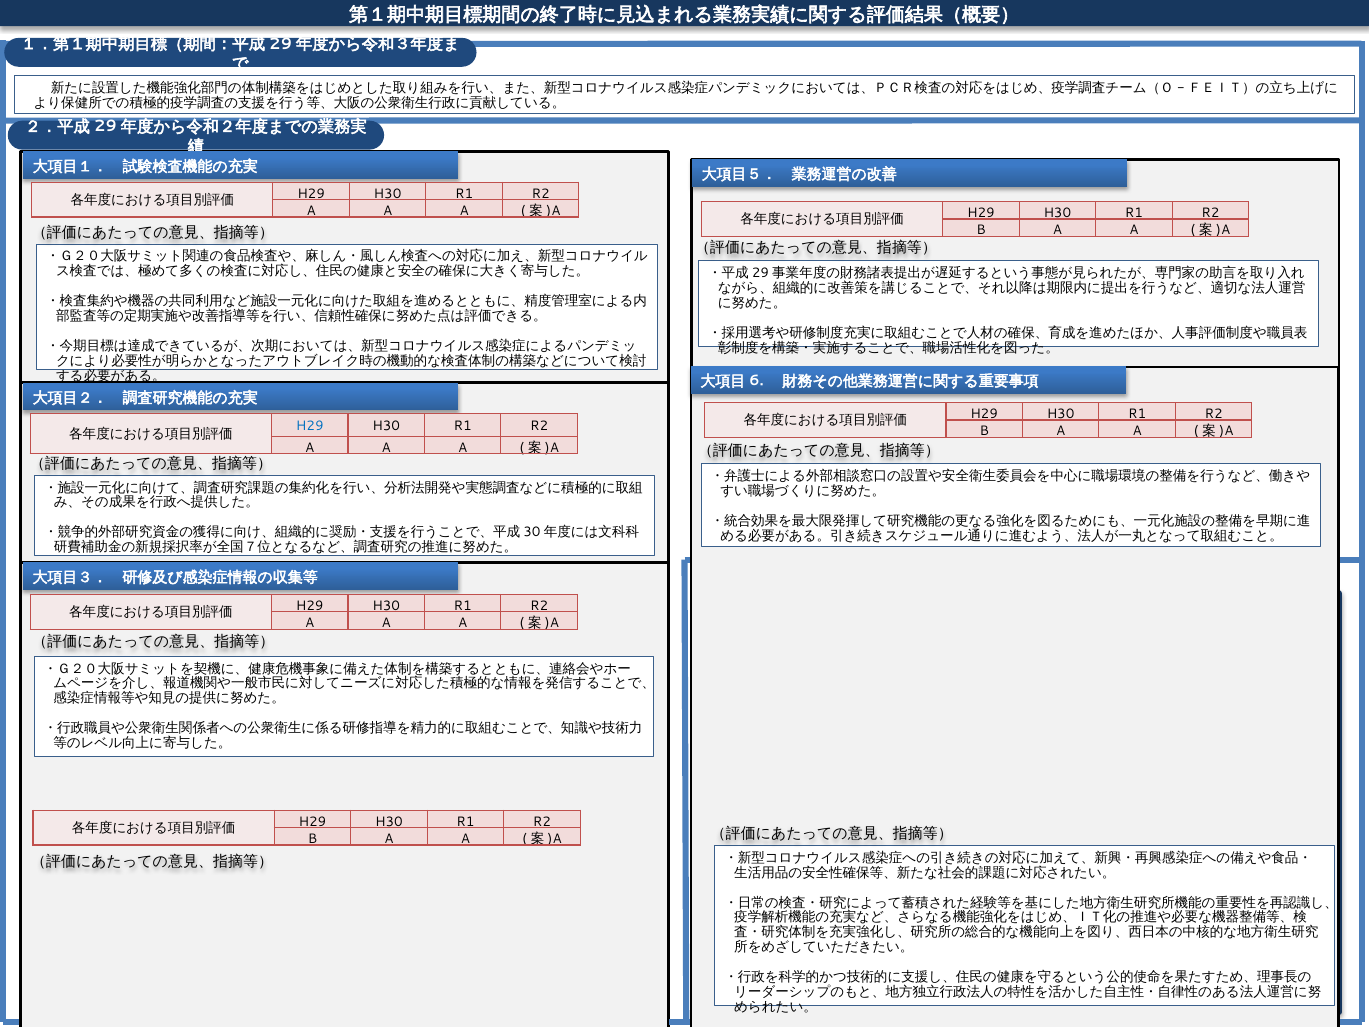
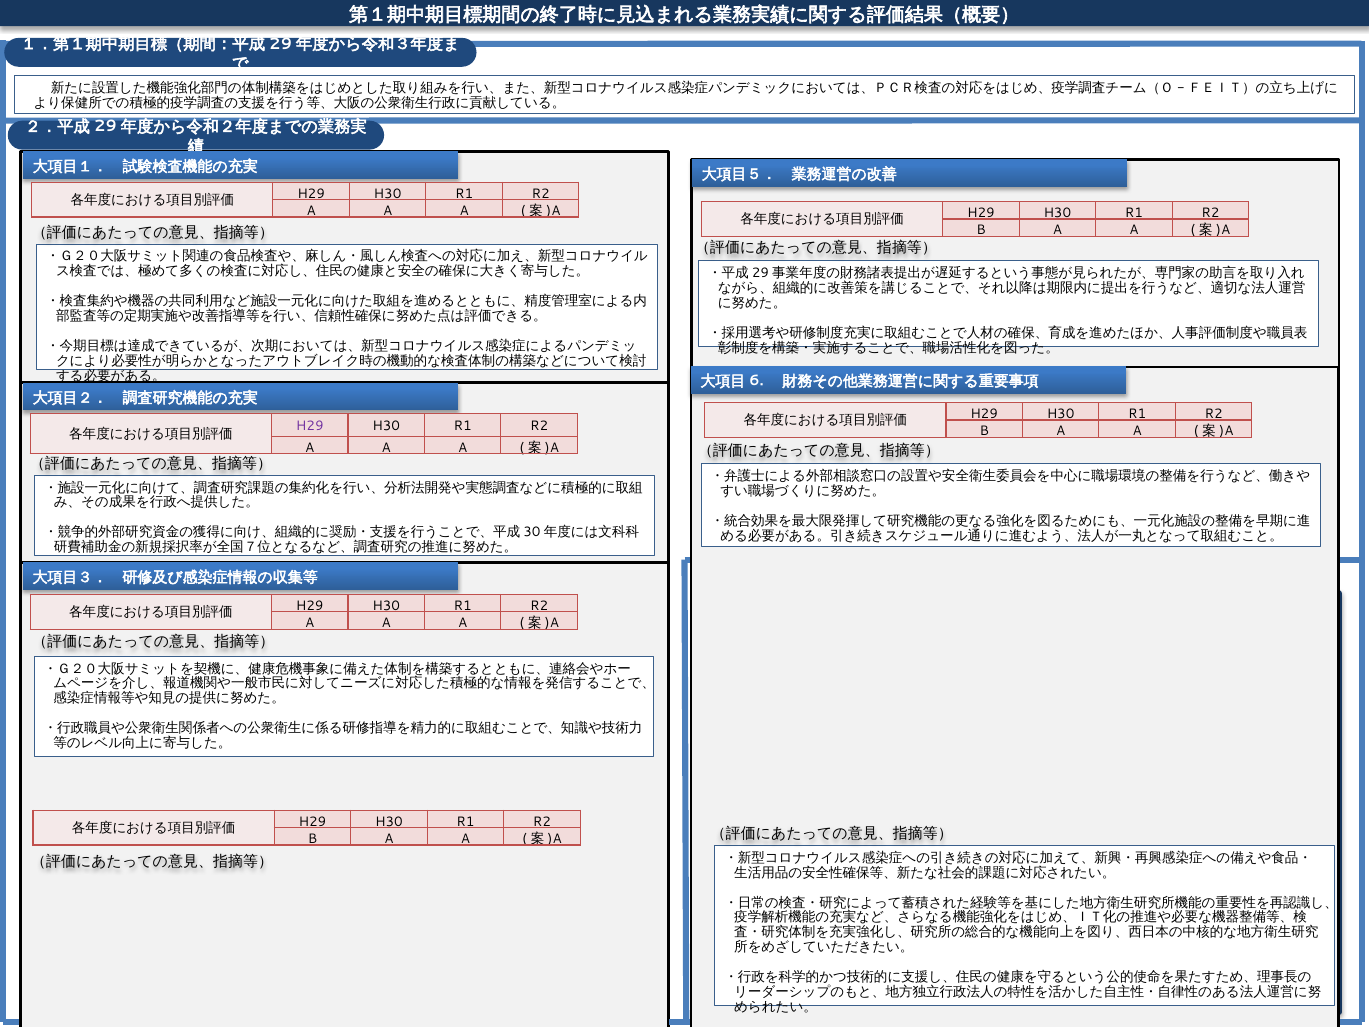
H29 colour: blue -> purple (310, 426)
